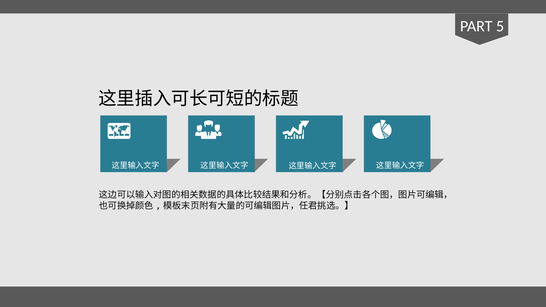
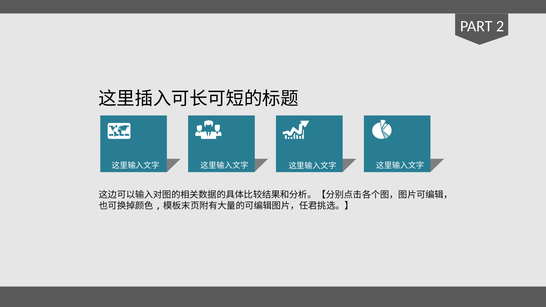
5: 5 -> 2 (500, 26)
